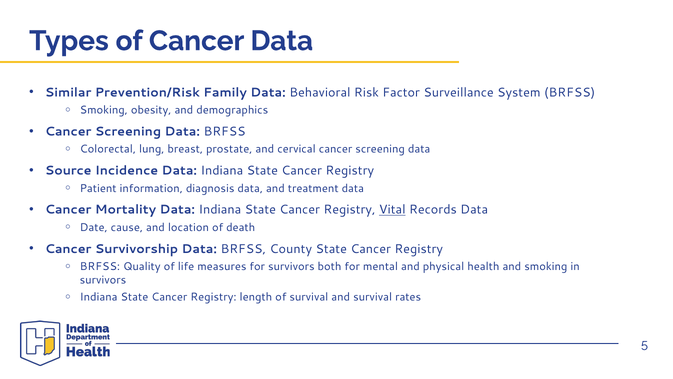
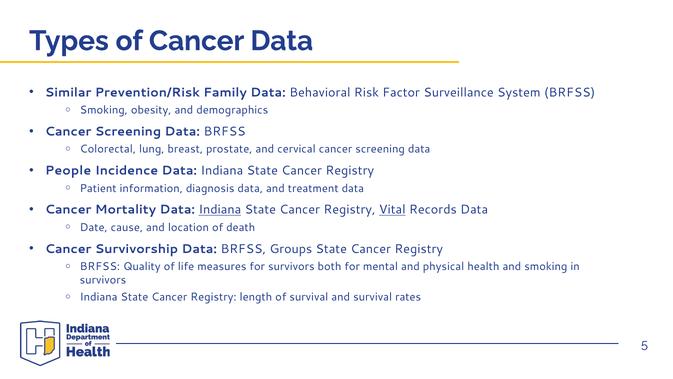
Source: Source -> People (68, 170)
Indiana underline: none -> present (220, 210)
County: County -> Groups (291, 249)
